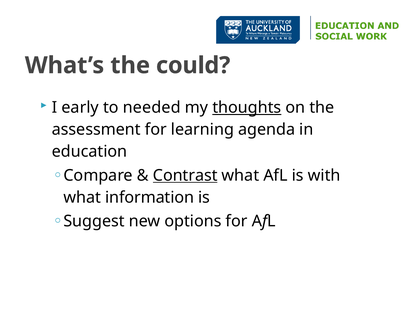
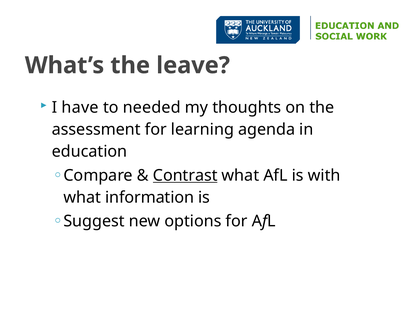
could: could -> leave (193, 65)
early: early -> have (80, 107)
thoughts underline: present -> none (247, 107)
